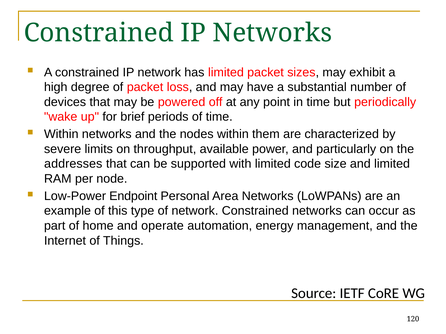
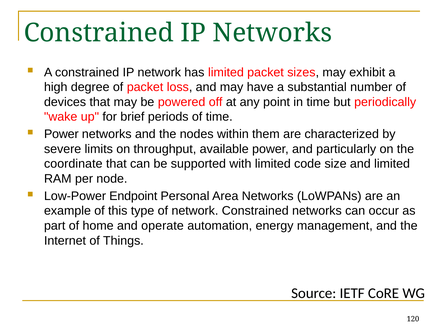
Within: Within -> Power (61, 134)
addresses: addresses -> coordinate (73, 164)
